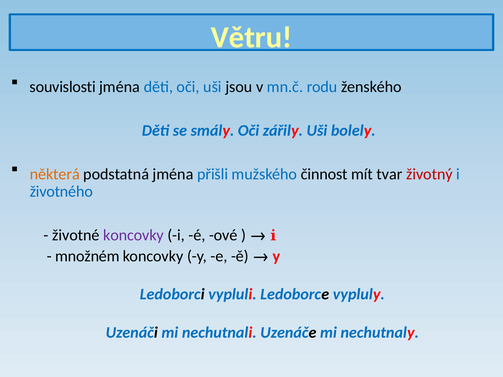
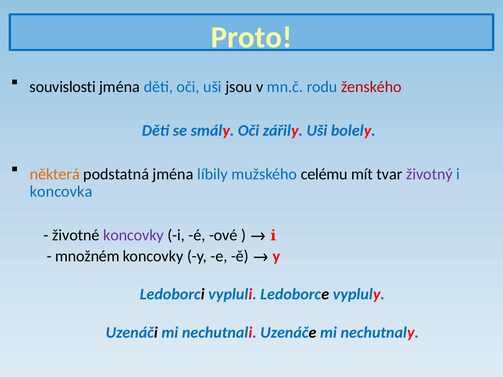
Větru: Větru -> Proto (251, 37)
ženského colour: black -> red (371, 87)
přišli: přišli -> líbily (213, 174)
činnost: činnost -> celému (324, 174)
životný colour: red -> purple (429, 174)
životného: životného -> koncovka (61, 192)
